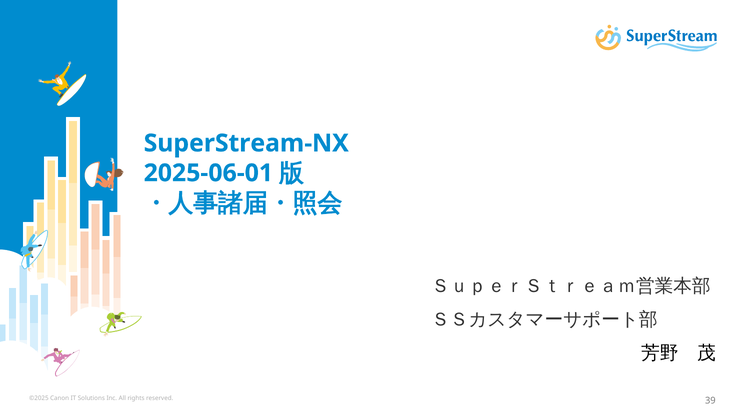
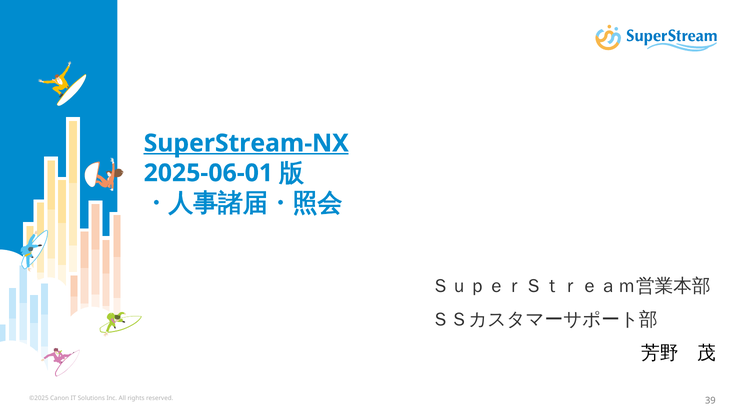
SuperStream-NX underline: none -> present (246, 143)
